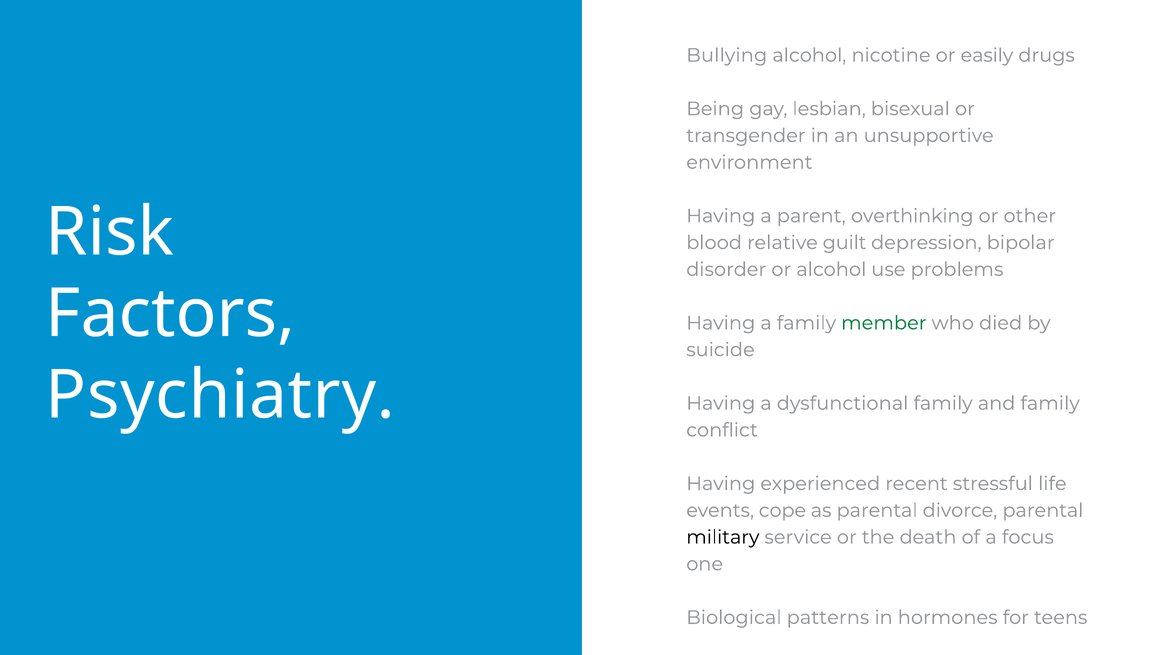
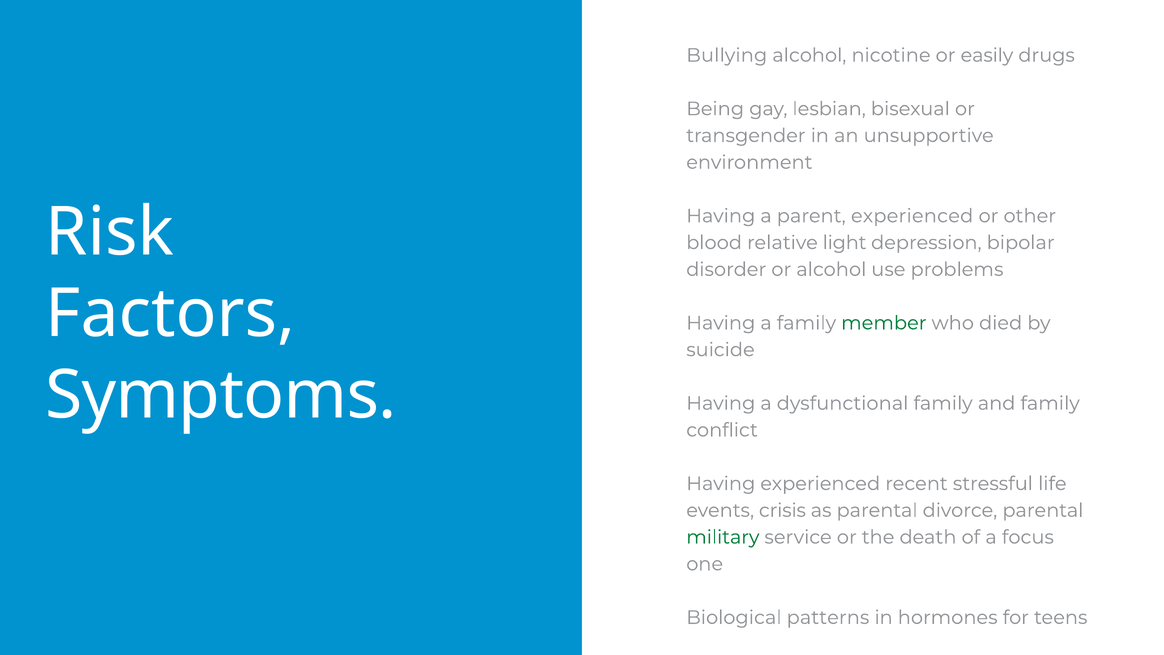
parent overthinking: overthinking -> experienced (912, 216)
guilt: guilt -> light (845, 243)
Psychiatry: Psychiatry -> Symptoms (221, 395)
cope: cope -> crisis (782, 510)
military colour: black -> green (723, 537)
